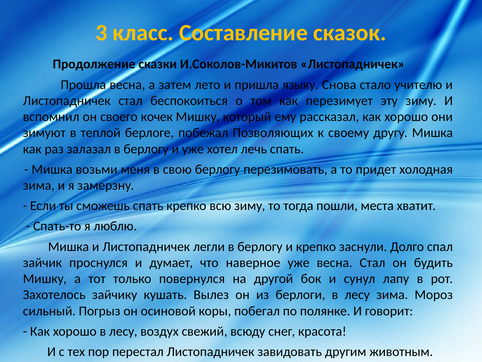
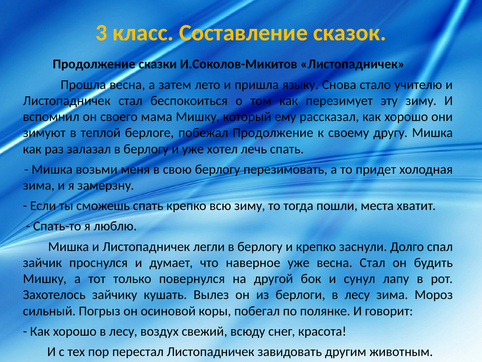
кочек: кочек -> мама (157, 117)
побежал Позволяющих: Позволяющих -> Продолжение (273, 133)
